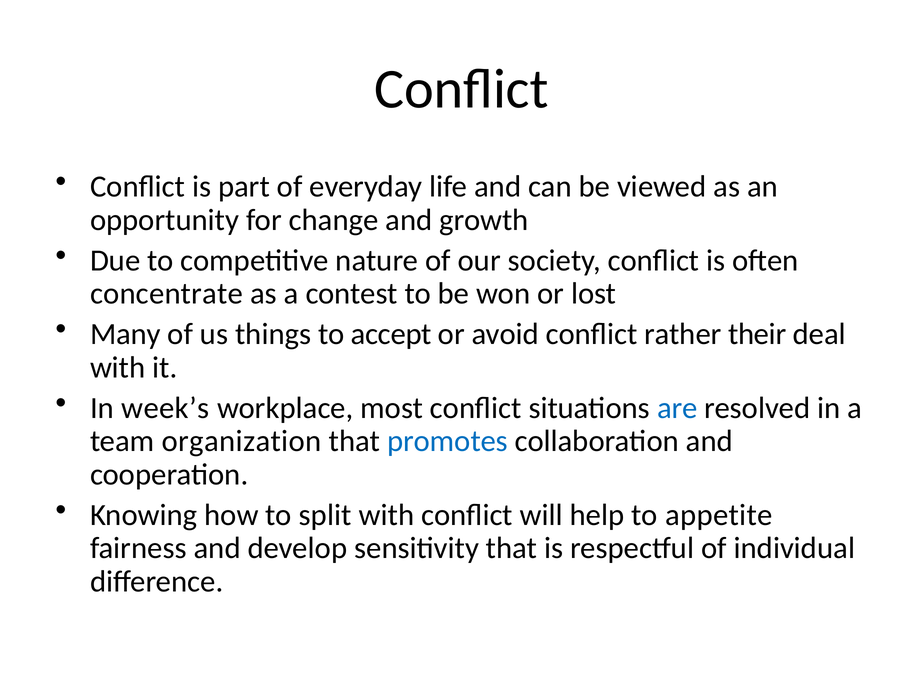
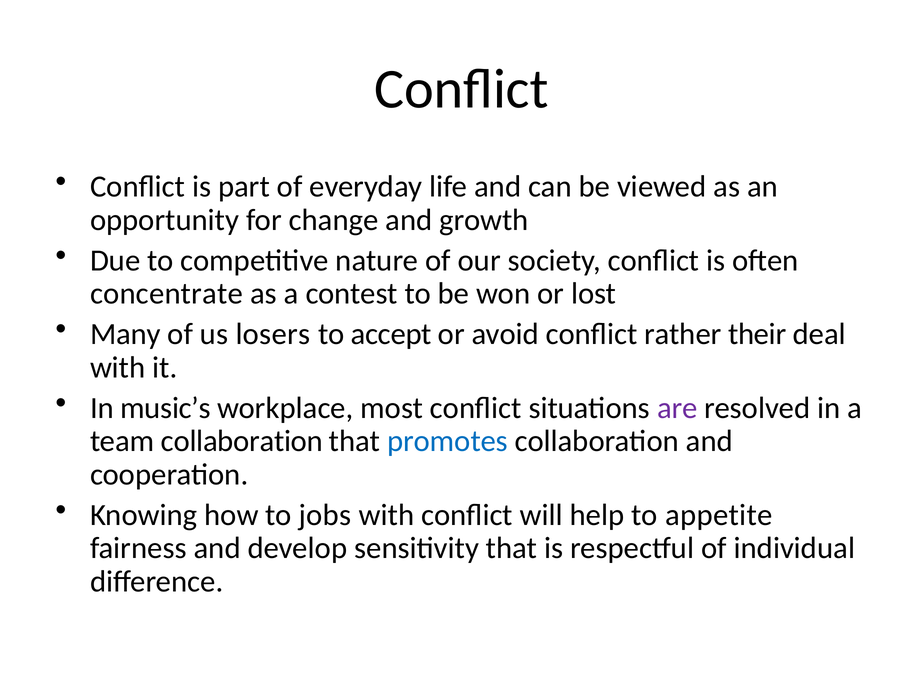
things: things -> losers (273, 334)
week’s: week’s -> music’s (166, 408)
are colour: blue -> purple (677, 408)
team organization: organization -> collaboration (242, 441)
split: split -> jobs (325, 515)
